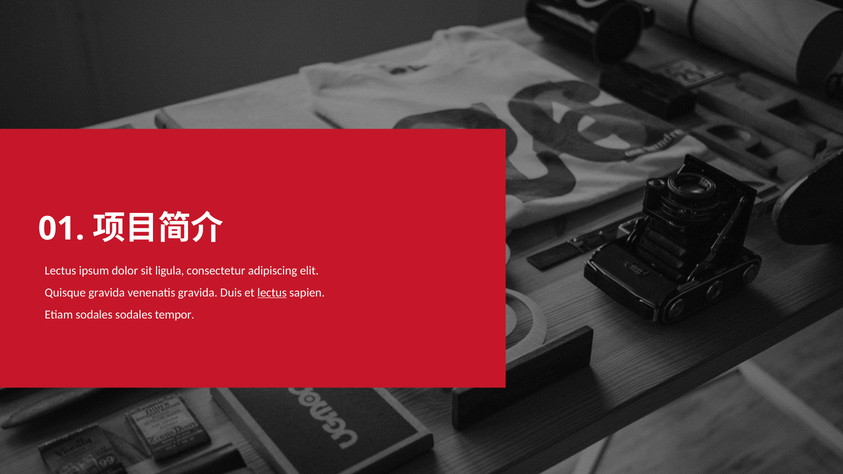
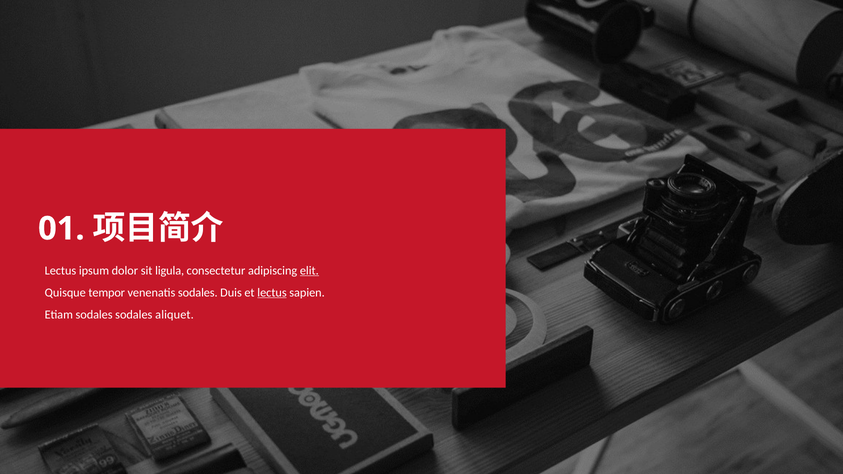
elit underline: none -> present (309, 271)
Quisque gravida: gravida -> tempor (107, 293)
venenatis gravida: gravida -> sodales (198, 293)
tempor: tempor -> aliquet (175, 315)
